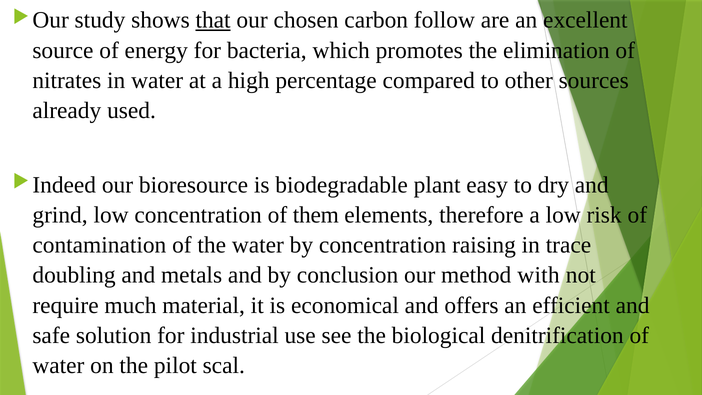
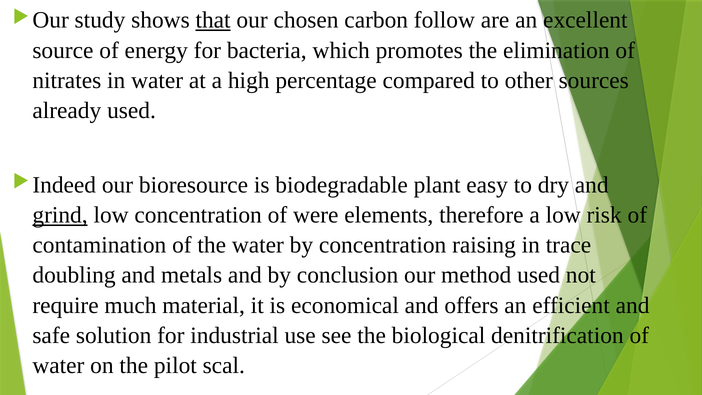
grind underline: none -> present (60, 215)
them: them -> were (316, 215)
method with: with -> used (539, 275)
